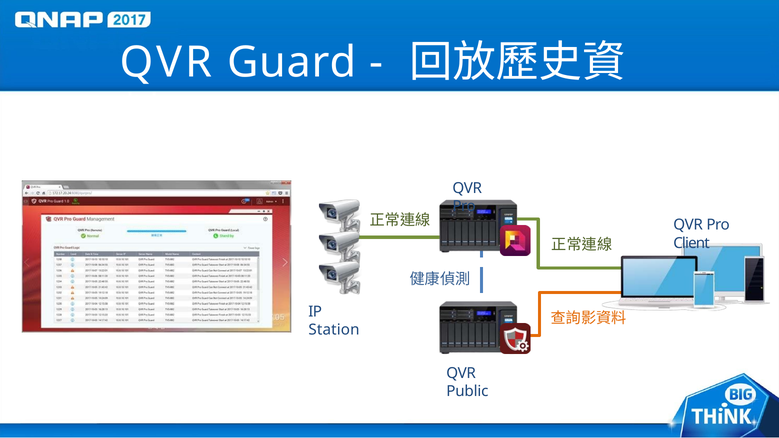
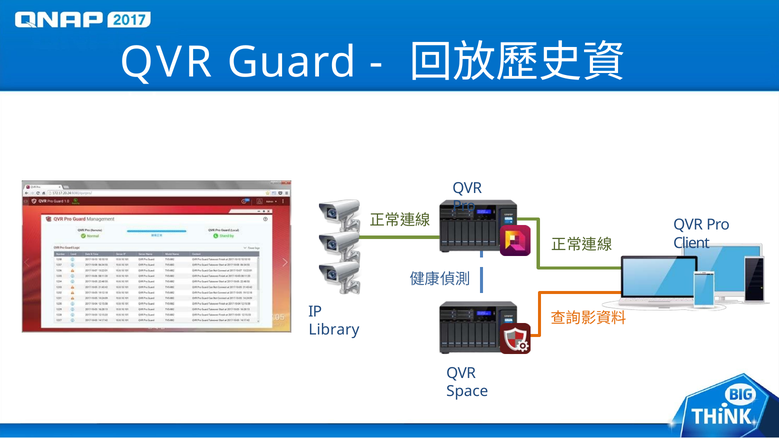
Station: Station -> Library (334, 330)
Public: Public -> Space (467, 391)
